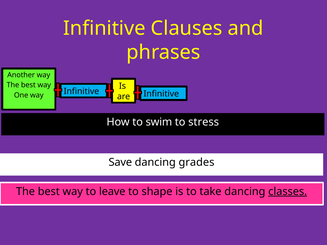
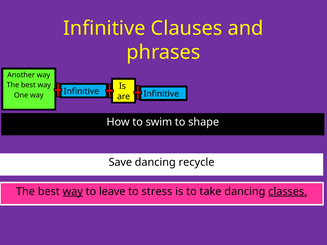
stress: stress -> shape (204, 122)
grades: grades -> recycle (197, 162)
way underline: none -> present (73, 192)
shape: shape -> stress (157, 192)
